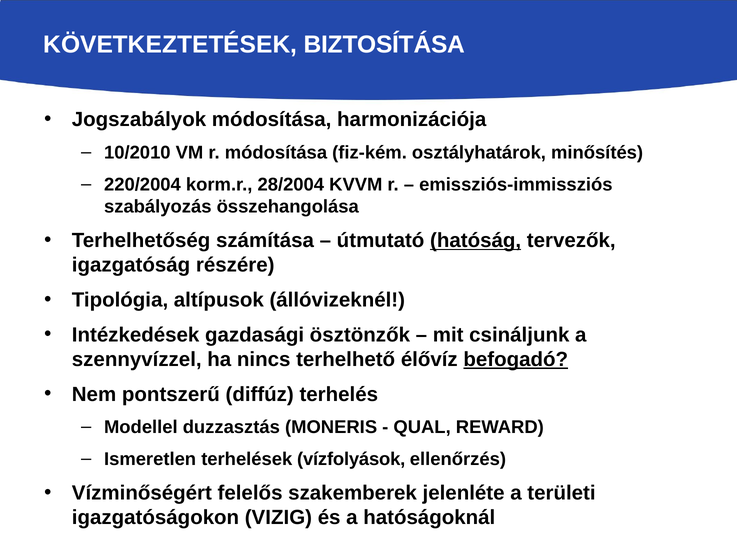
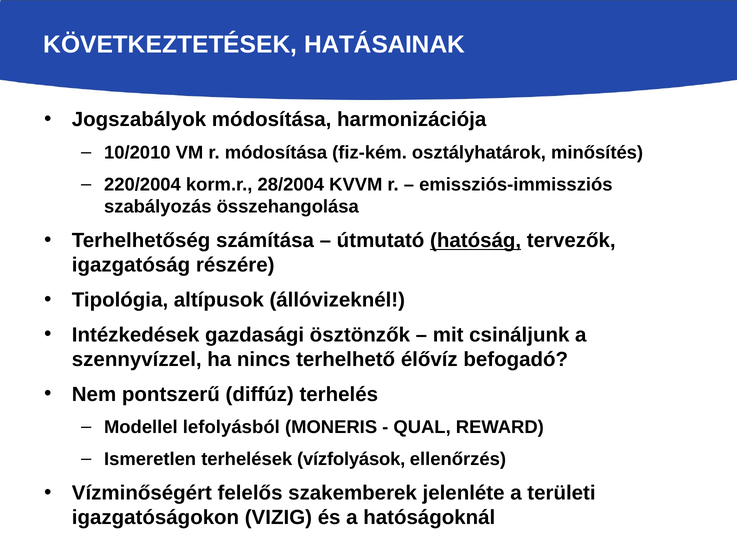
BIZTOSÍTÁSA: BIZTOSÍTÁSA -> HATÁSAINAK (384, 45)
befogadó underline: present -> none (516, 359)
duzzasztás: duzzasztás -> lefolyásból (231, 427)
